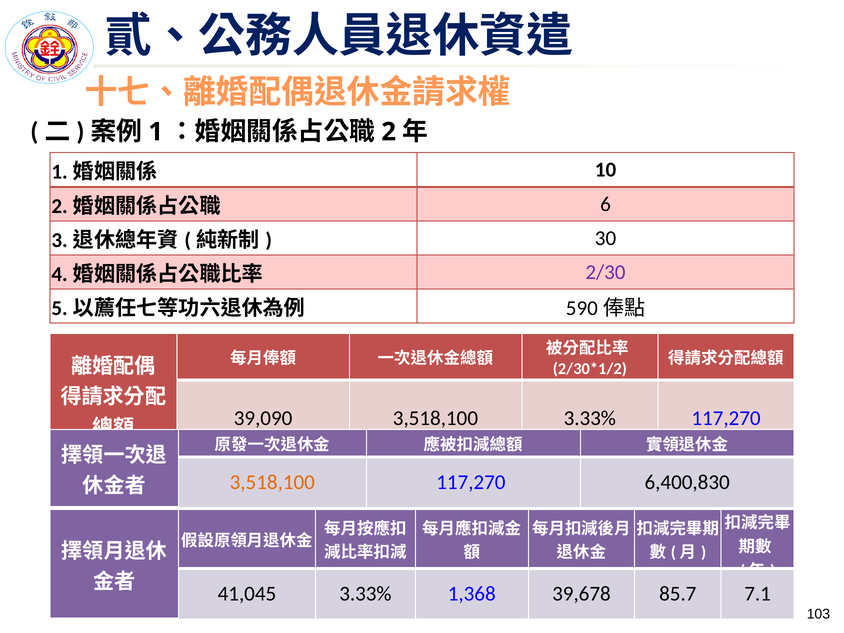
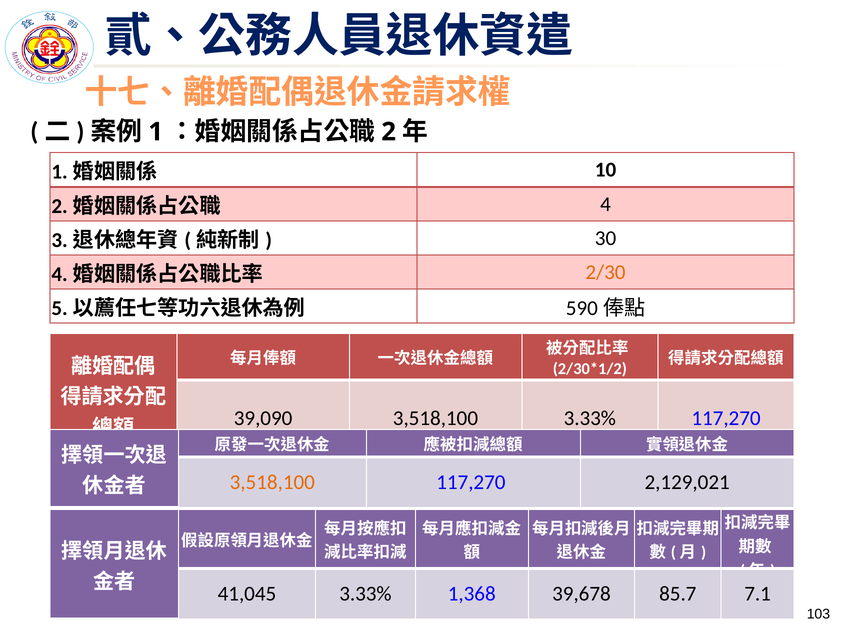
6: 6 -> 4 (606, 204)
2/30 colour: purple -> orange (605, 272)
6,400,830: 6,400,830 -> 2,129,021 (687, 482)
